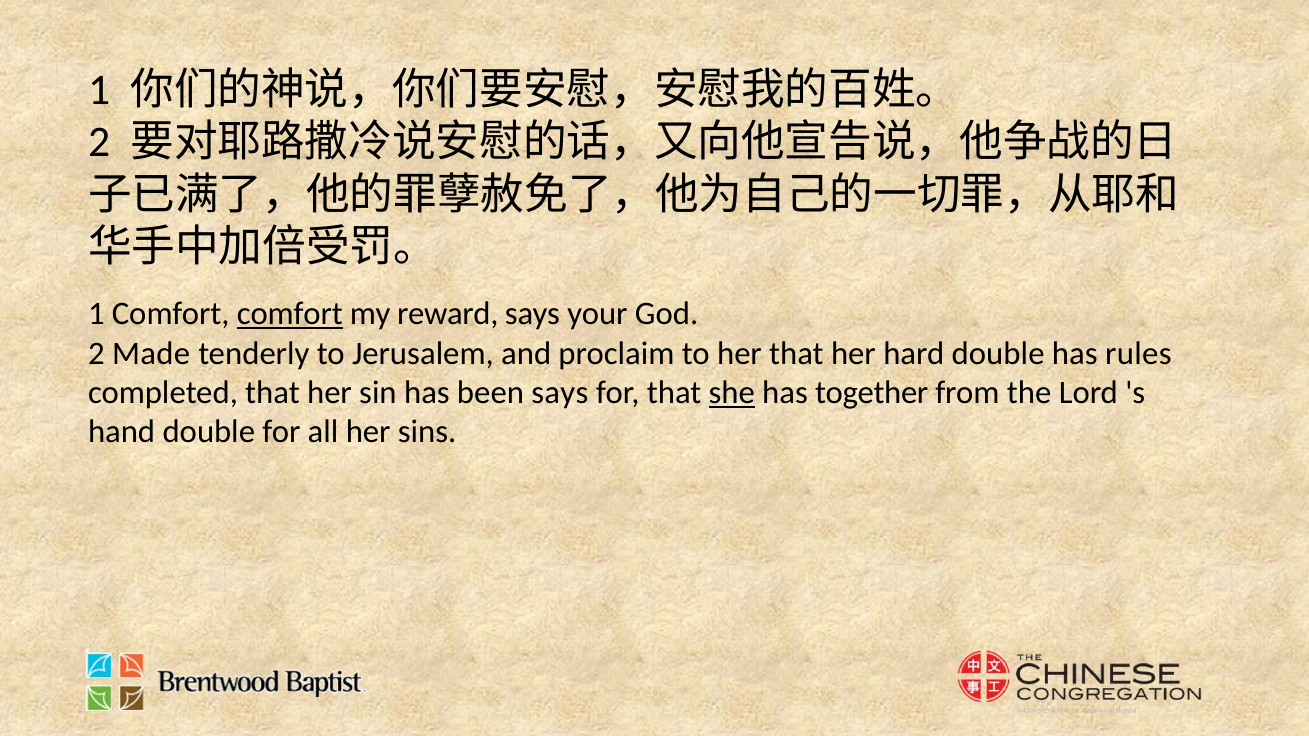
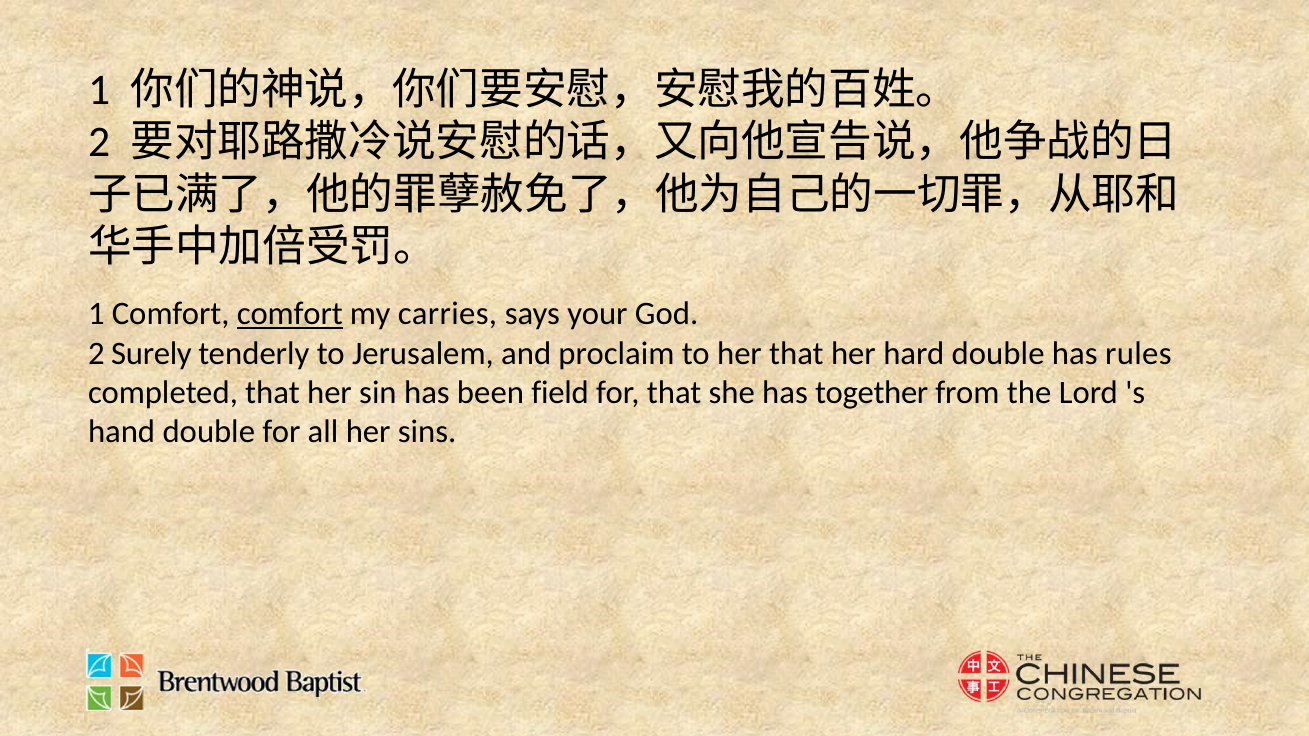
reward: reward -> carries (447, 314)
Made: Made -> Surely (151, 354)
been says: says -> field (560, 393)
she underline: present -> none (732, 393)
